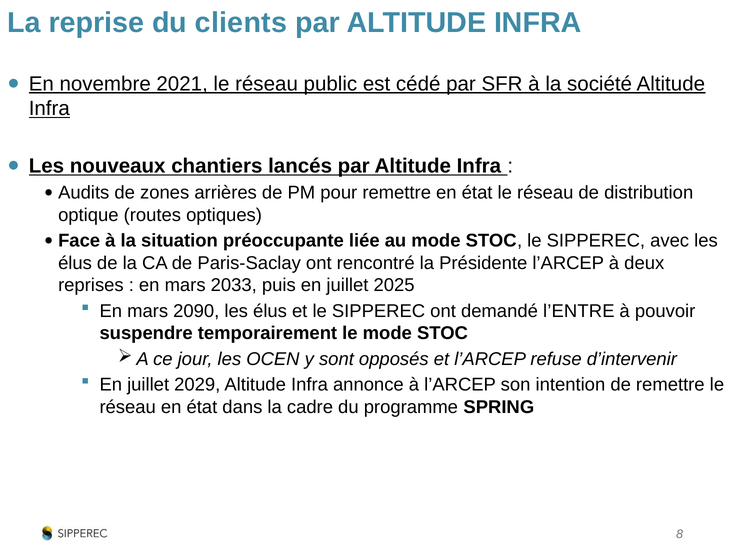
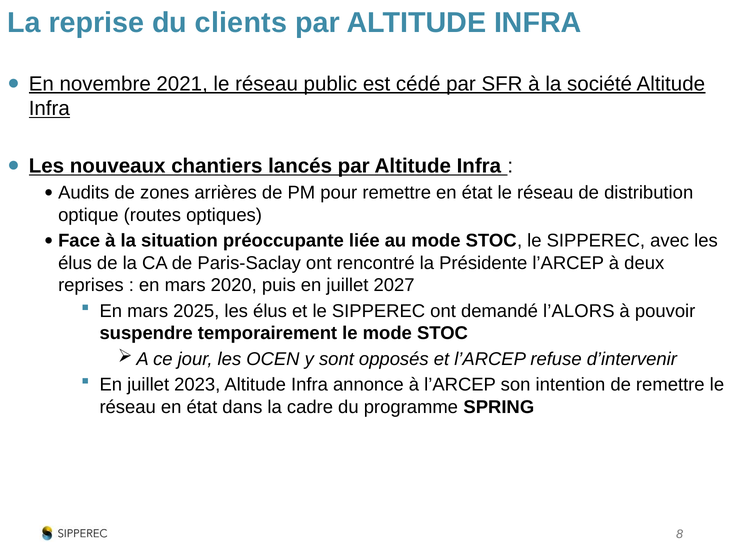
2033: 2033 -> 2020 (234, 285)
2025: 2025 -> 2027 (394, 285)
2090: 2090 -> 2025 (196, 311)
l’ENTRE: l’ENTRE -> l’ALORS (579, 311)
2029: 2029 -> 2023 (197, 384)
